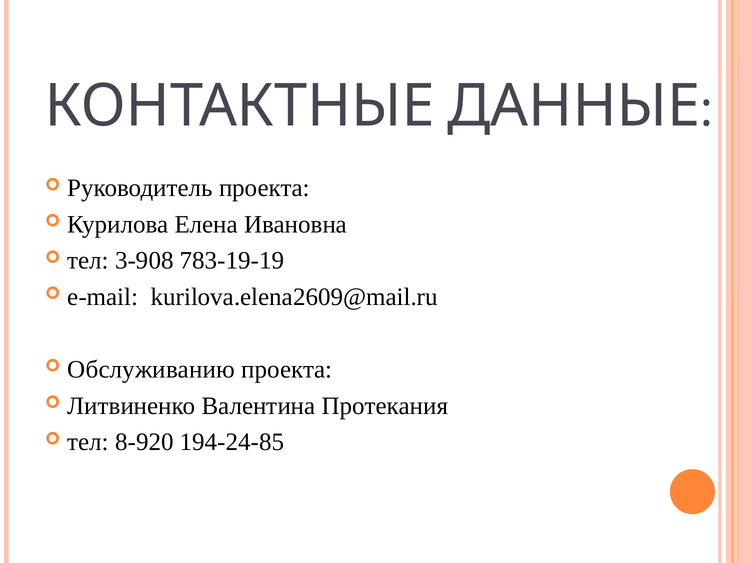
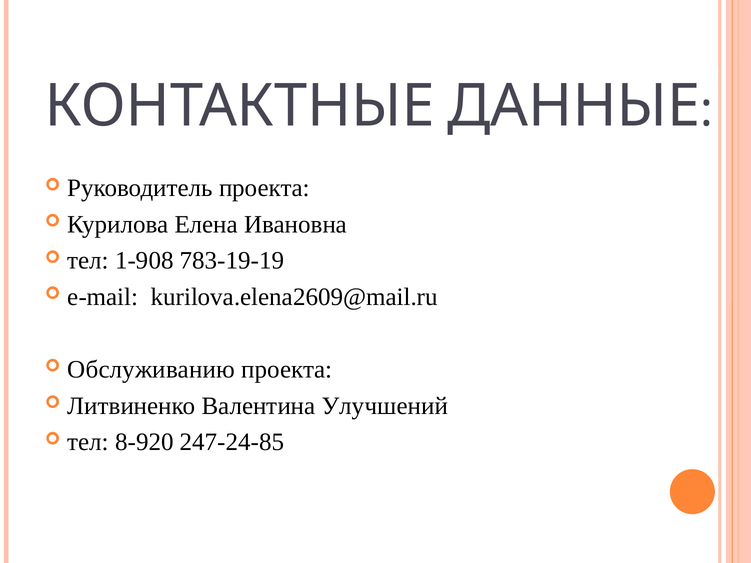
3-908: 3-908 -> 1-908 (144, 261)
Протекания: Протекания -> Улучшений (385, 406)
194-24-85: 194-24-85 -> 247-24-85 (232, 442)
